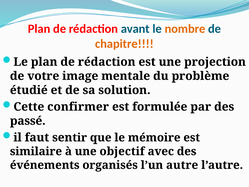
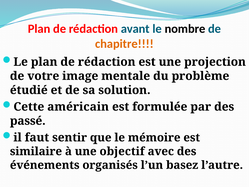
nombre colour: orange -> black (185, 29)
confirmer: confirmer -> américain (78, 107)
autre: autre -> basez (182, 165)
